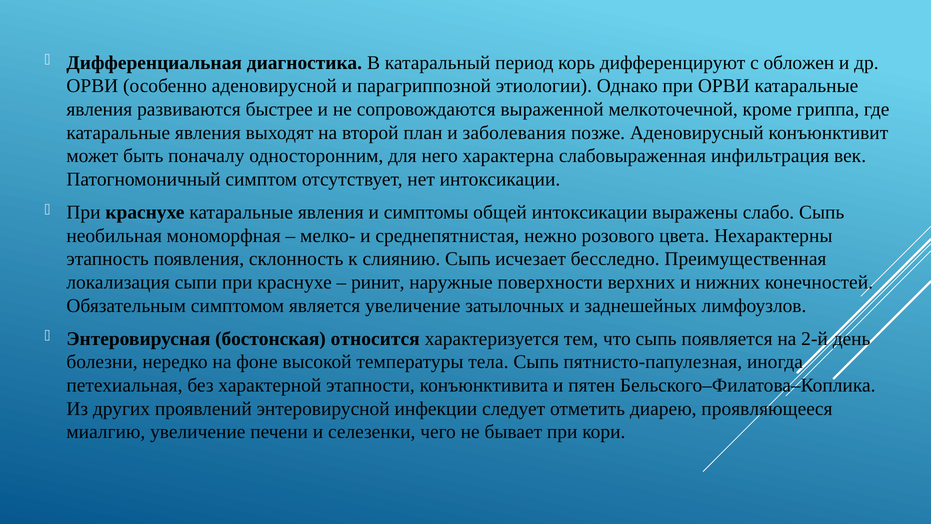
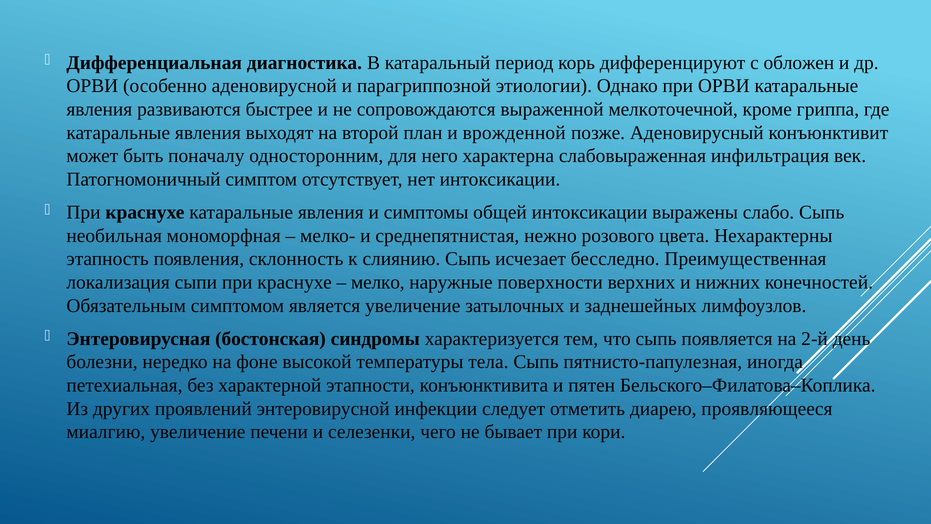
заболевания: заболевания -> врожденной (514, 133)
ринит: ринит -> мелко (378, 282)
относится: относится -> синдромы (375, 338)
